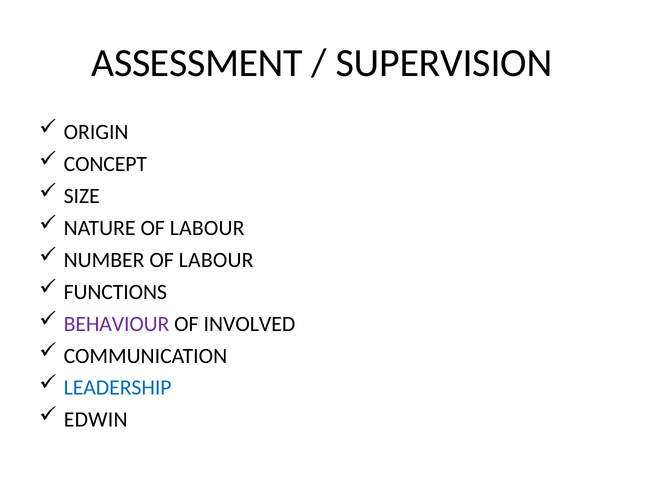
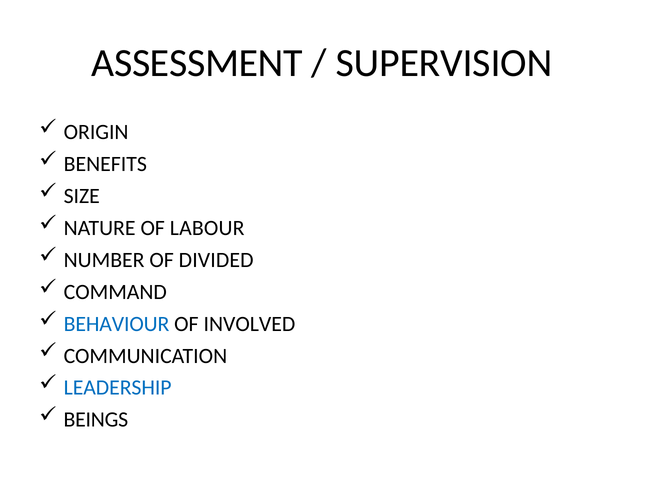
CONCEPT: CONCEPT -> BENEFITS (105, 164)
NUMBER OF LABOUR: LABOUR -> DIVIDED (216, 260)
FUNCTIONS: FUNCTIONS -> COMMAND (115, 292)
BEHAVIOUR colour: purple -> blue (117, 324)
EDWIN: EDWIN -> BEINGS (96, 420)
